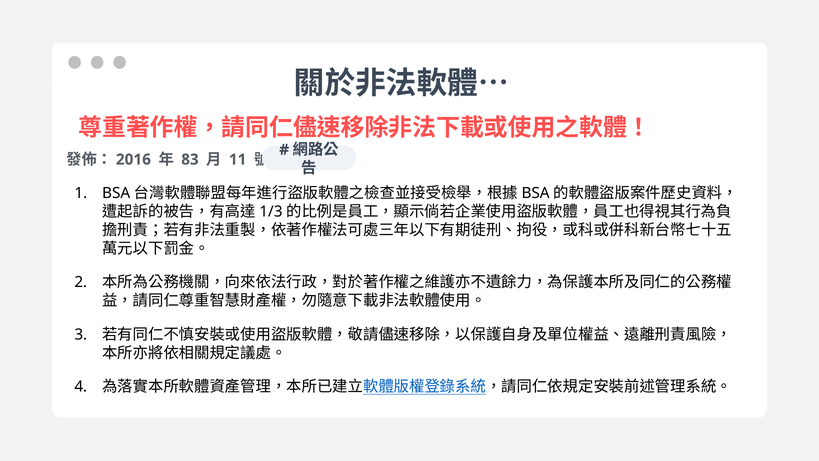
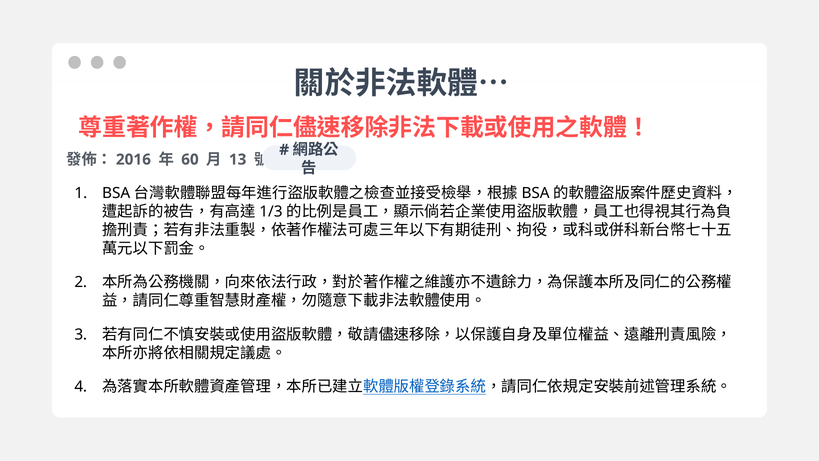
83: 83 -> 60 (190, 159)
11: 11 -> 13 (238, 159)
